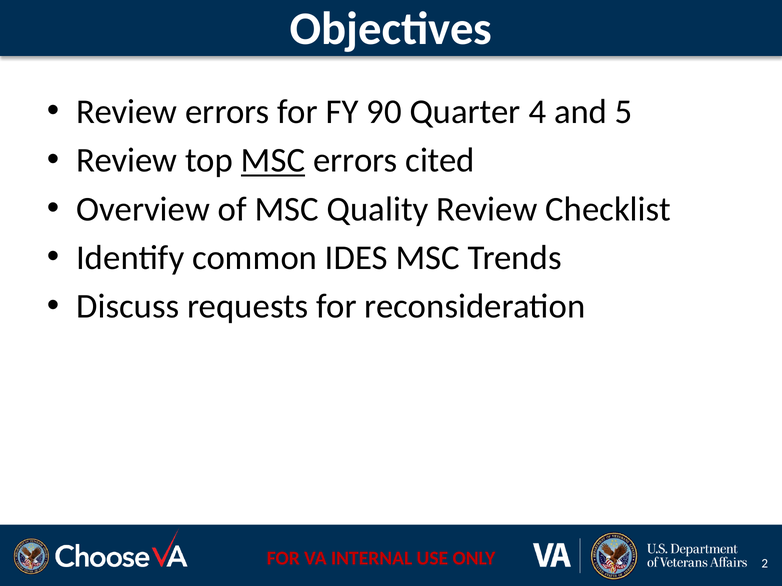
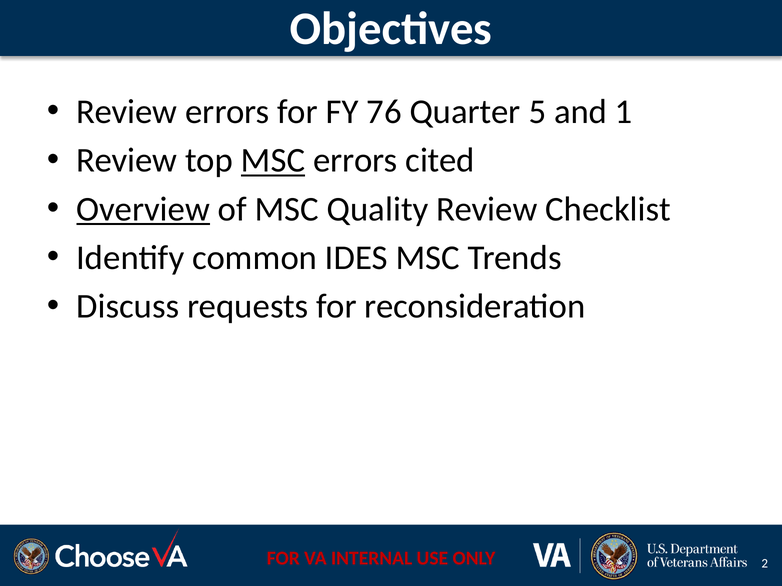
90: 90 -> 76 (384, 112)
4: 4 -> 5 (537, 112)
5: 5 -> 1 (624, 112)
Overview underline: none -> present (143, 209)
